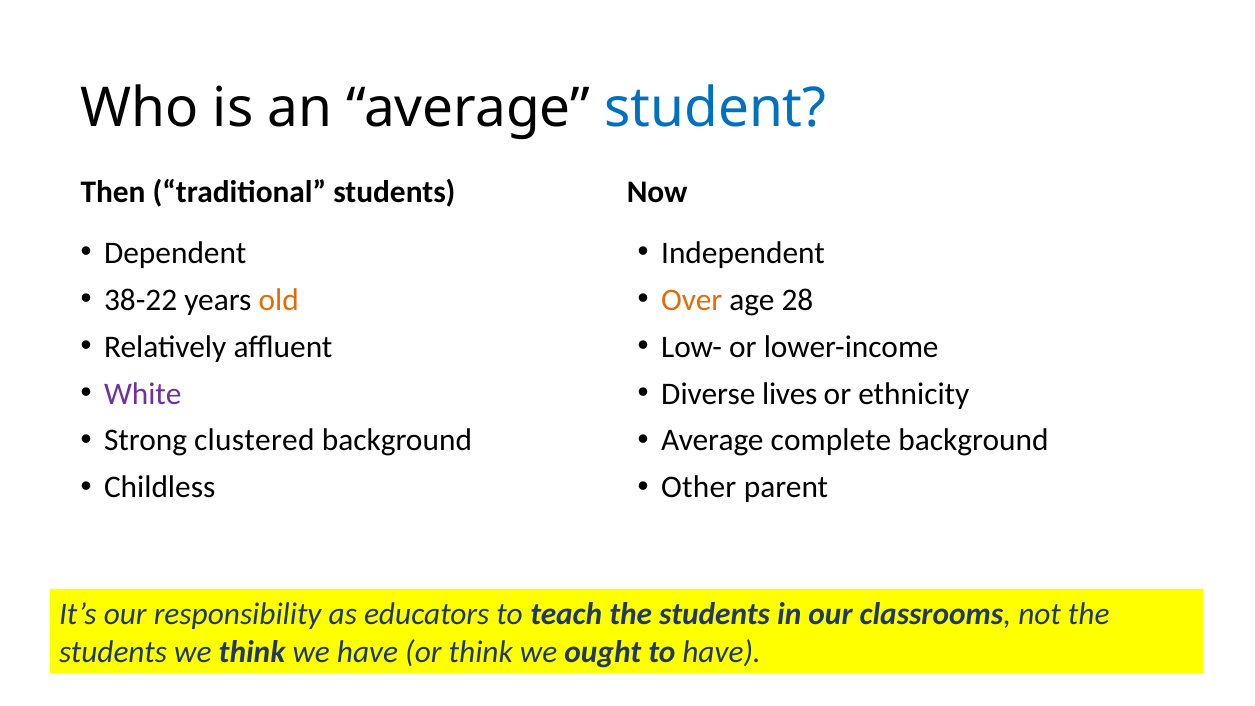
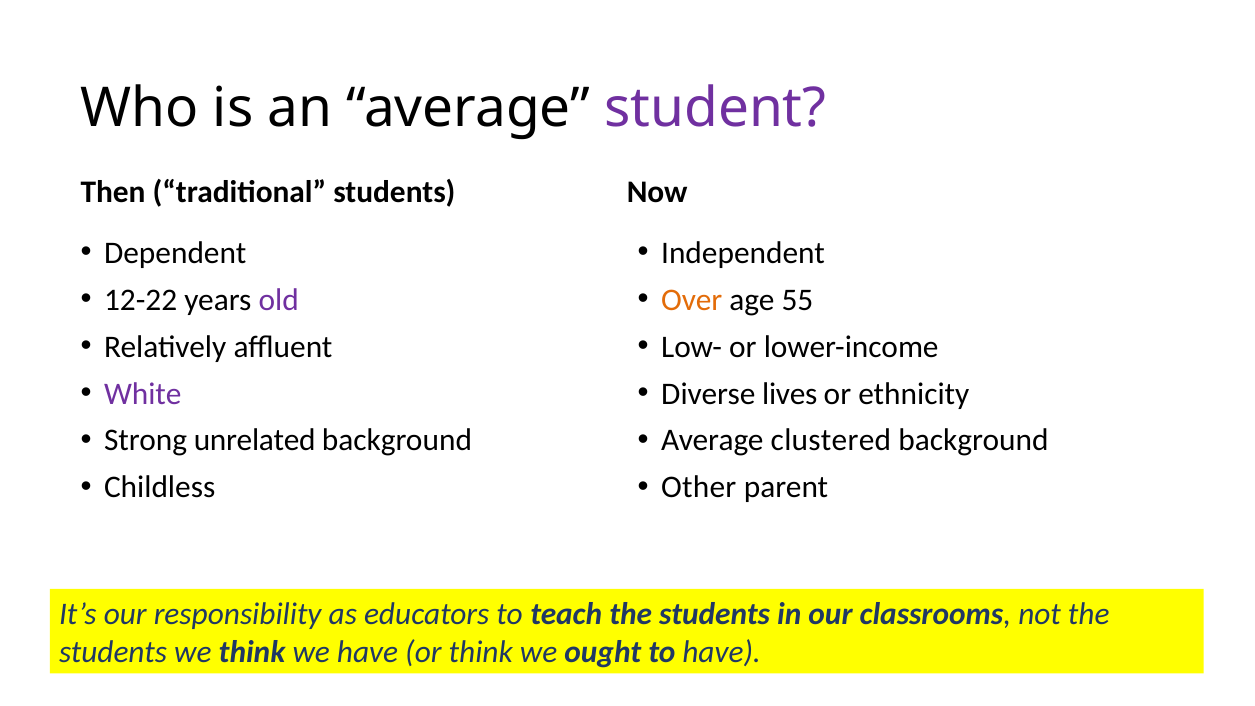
student colour: blue -> purple (715, 108)
38-22: 38-22 -> 12-22 (141, 300)
old colour: orange -> purple (279, 300)
28: 28 -> 55 (797, 300)
clustered: clustered -> unrelated (255, 441)
complete: complete -> clustered (831, 441)
